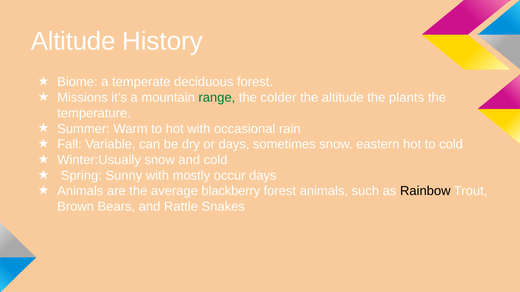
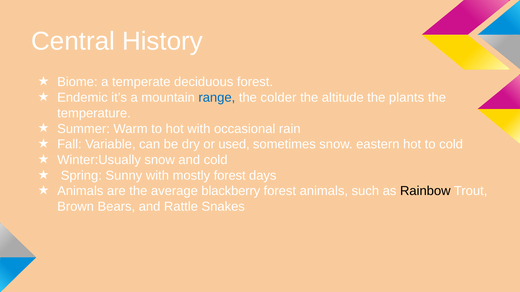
Altitude: Altitude -> Central (73, 41)
Missions: Missions -> Endemic (82, 98)
range colour: green -> blue (217, 98)
or days: days -> used (234, 145)
mostly occur: occur -> forest (230, 176)
